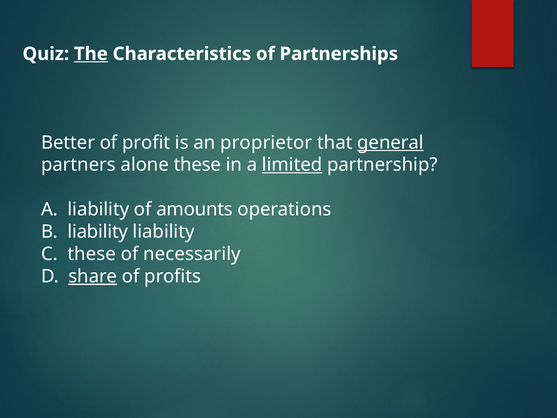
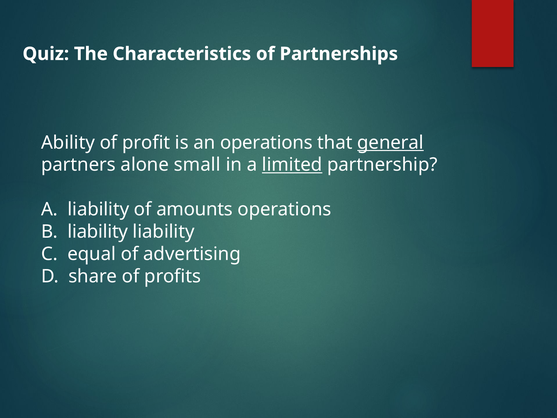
The underline: present -> none (91, 54)
Better: Better -> Ability (68, 142)
an proprietor: proprietor -> operations (266, 142)
alone these: these -> small (197, 165)
C these: these -> equal (92, 254)
necessarily: necessarily -> advertising (192, 254)
share underline: present -> none (93, 276)
